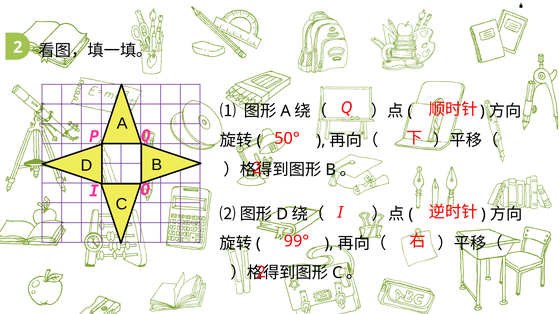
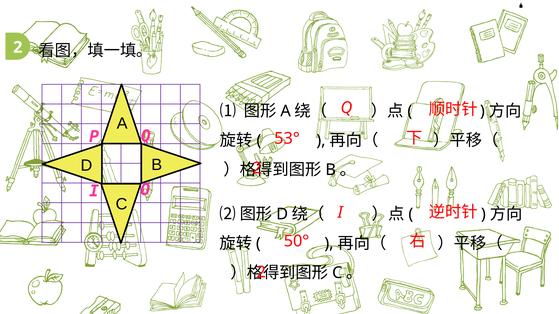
50°: 50° -> 53° (287, 139)
99°: 99° -> 50° (296, 241)
